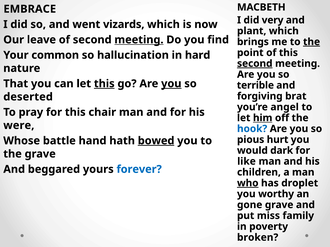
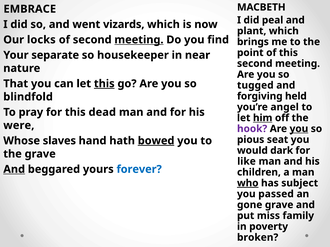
very: very -> peal (273, 20)
leave: leave -> locks (41, 40)
the underline: present -> none (312, 42)
common: common -> separate (55, 55)
hallucination: hallucination -> housekeeper (133, 55)
hard: hard -> near (198, 55)
second underline: present -> none (255, 64)
you underline: present -> none (171, 84)
terrible: terrible -> tugged (255, 85)
brat: brat -> held (296, 96)
deserted: deserted -> blindfold (28, 97)
chair: chair -> dead (102, 112)
hook colour: blue -> purple (252, 129)
you underline: none -> present (299, 129)
hurt: hurt -> seat (278, 140)
battle: battle -> slaves (59, 141)
And underline: none -> present (14, 170)
droplet: droplet -> subject (300, 183)
worthy: worthy -> passed (276, 194)
